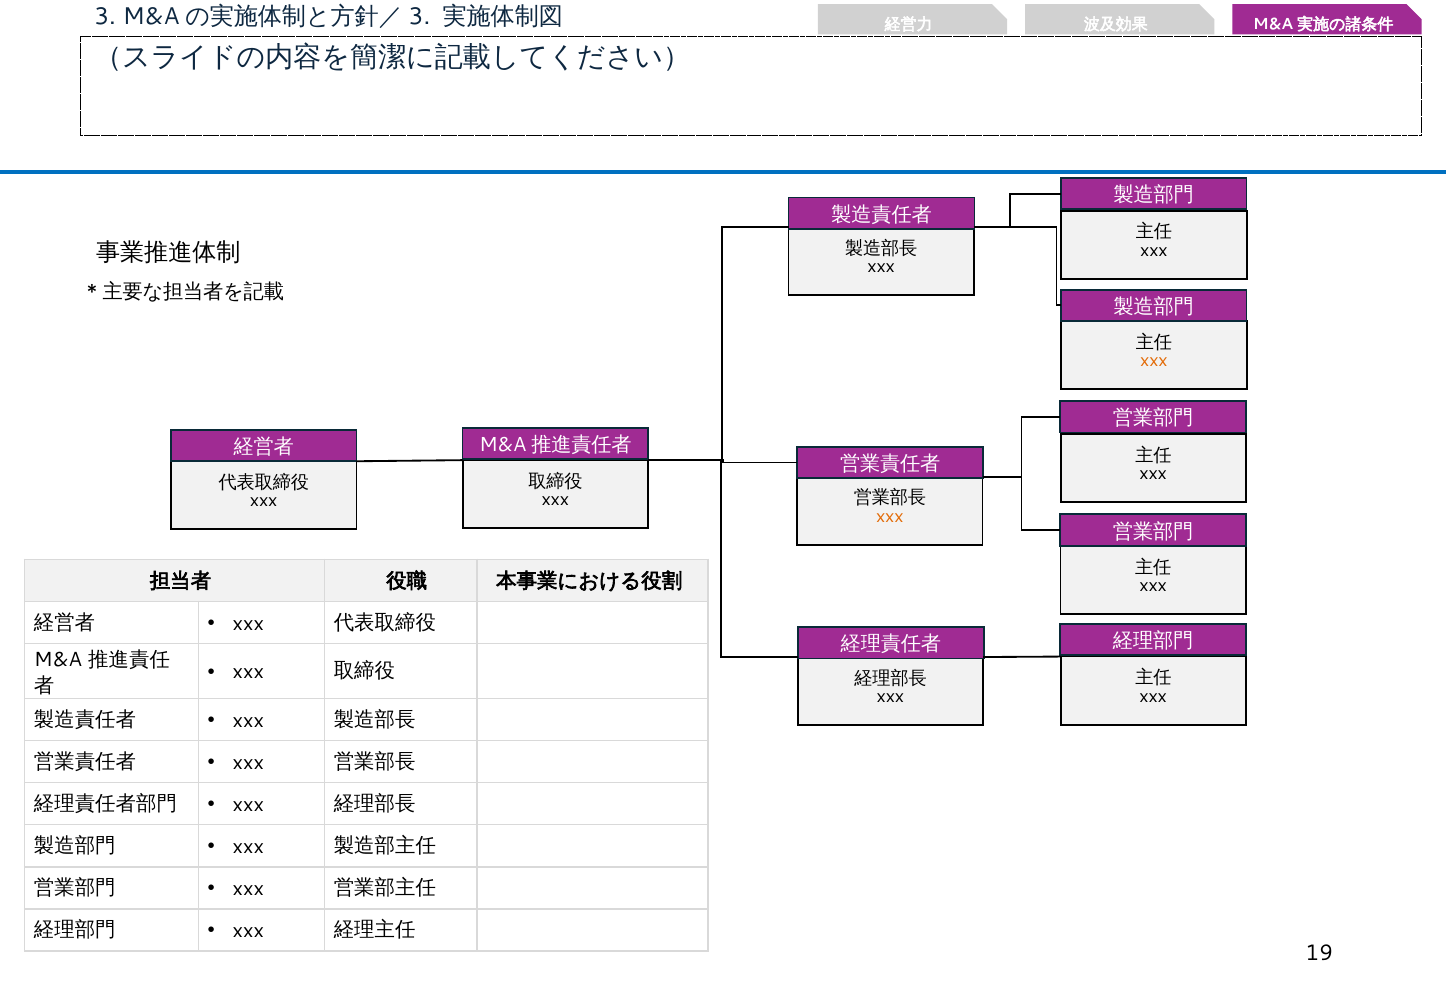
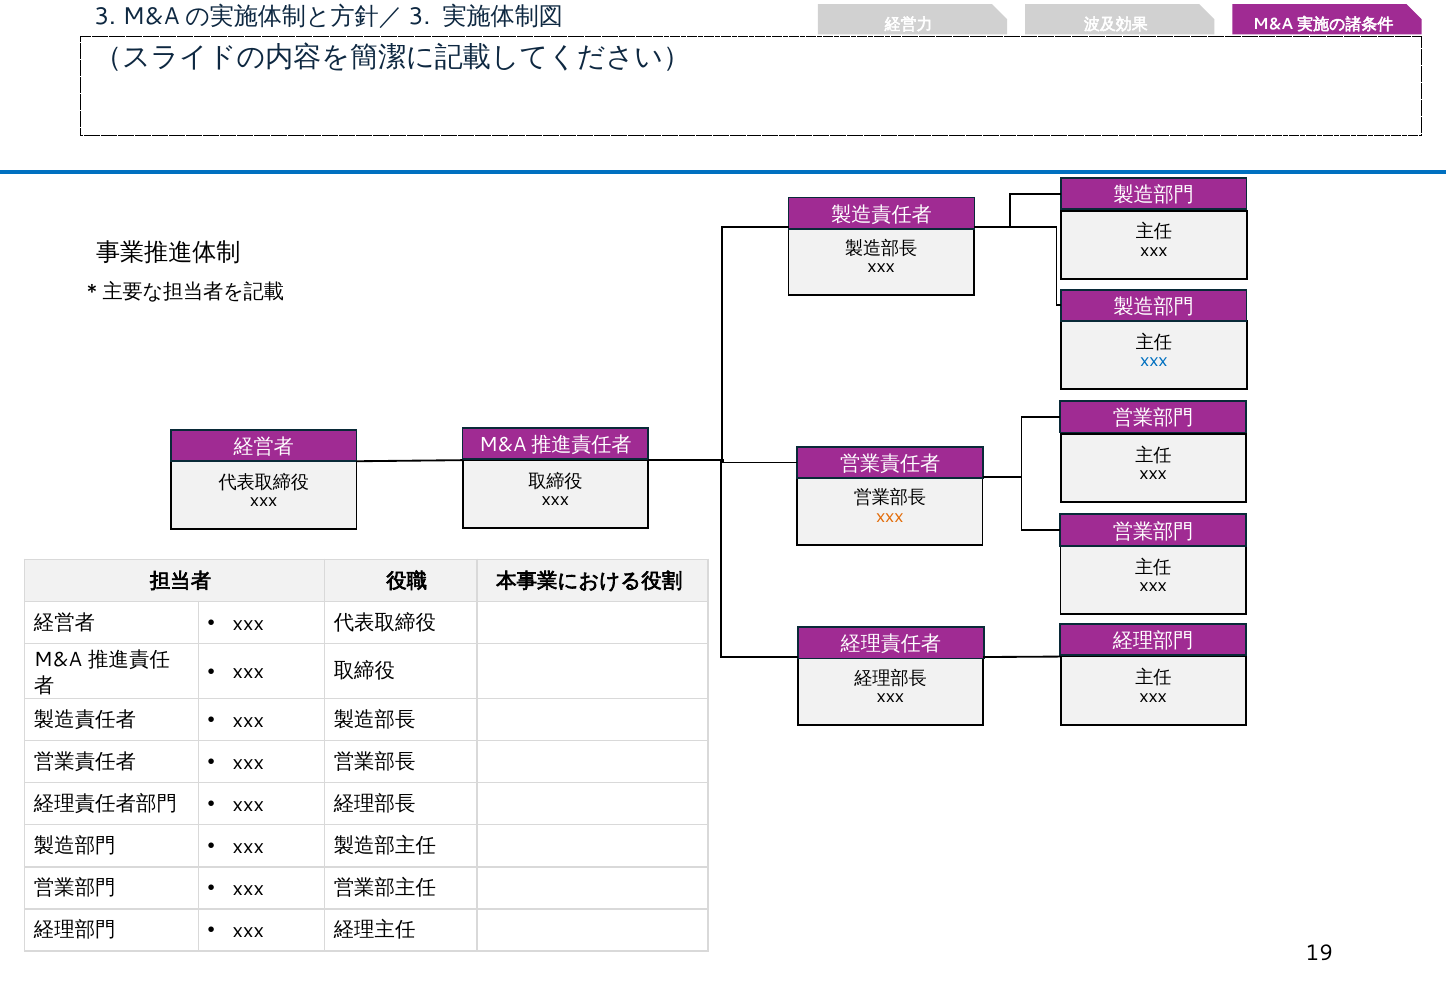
xxx colour: orange -> blue (1154, 361)
